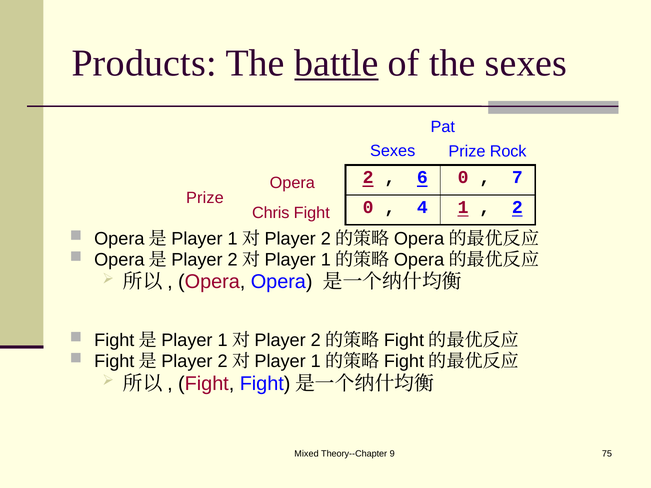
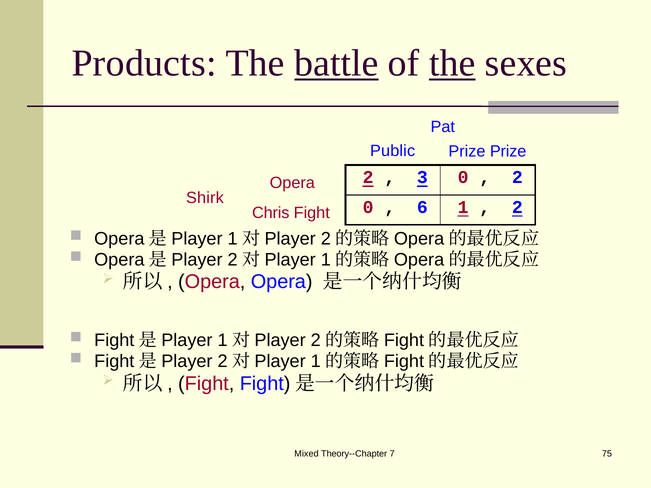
the underline: none -> present (452, 63)
Sexes: Sexes -> Public (393, 151)
Prize Rock: Rock -> Prize (508, 152)
6: 6 -> 3 (422, 177)
7: 7 -> 2 (517, 177)
Prize: Prize -> Shirk (205, 198)
4: 4 -> 6 (422, 207)
9: 9 -> 7 (392, 454)
